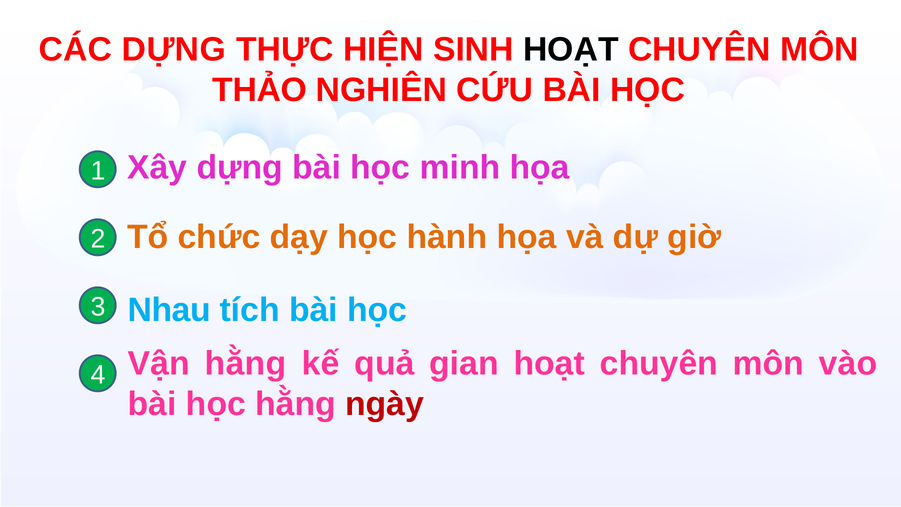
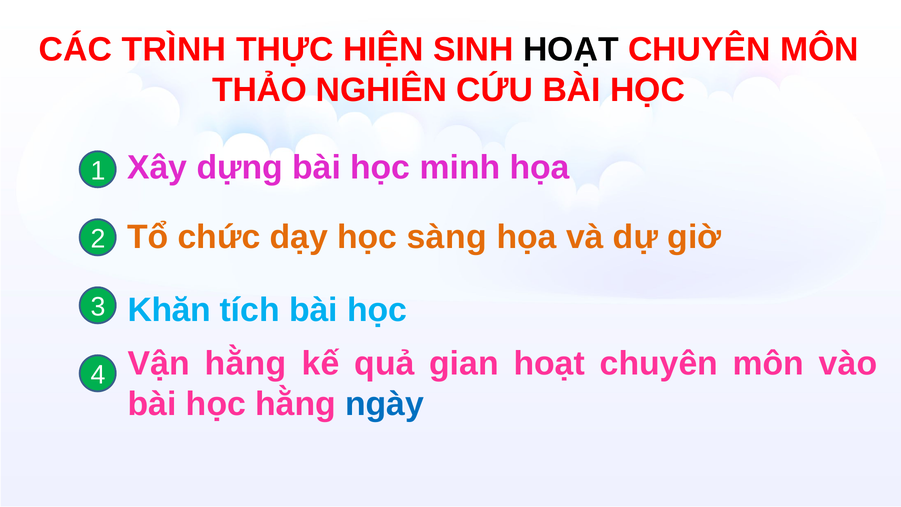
CÁC DỰNG: DỰNG -> TRÌNH (174, 50)
hành: hành -> sàng (447, 237)
Nhau: Nhau -> Khăn (169, 310)
ngày colour: red -> blue (385, 404)
